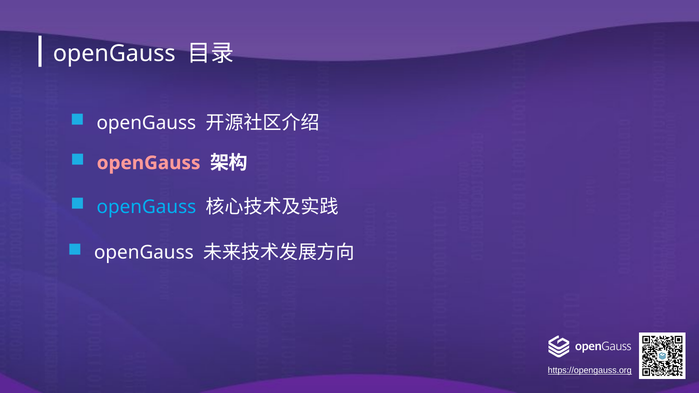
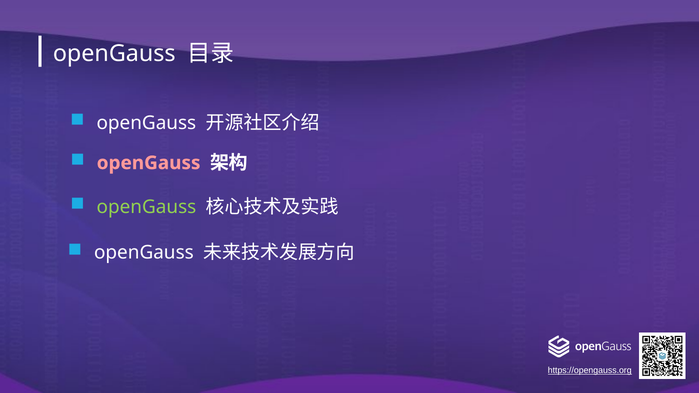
openGauss colour: light blue -> light green (146, 207)
